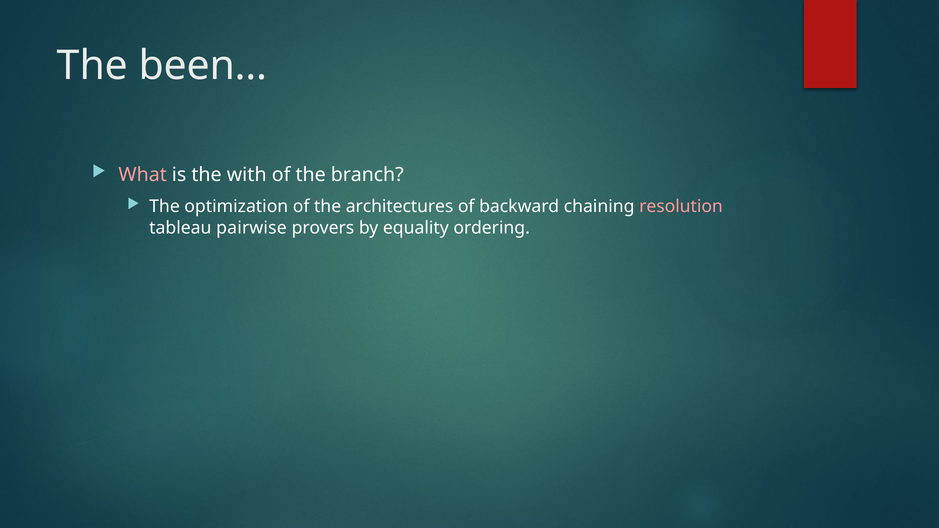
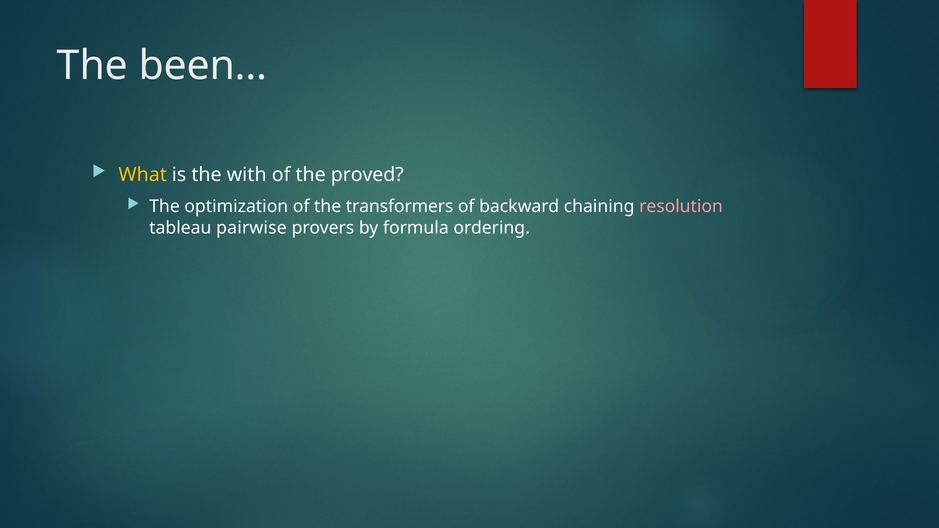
What colour: pink -> yellow (143, 175)
branch: branch -> proved (367, 175)
architectures: architectures -> transformers (400, 207)
equality: equality -> formula (416, 228)
